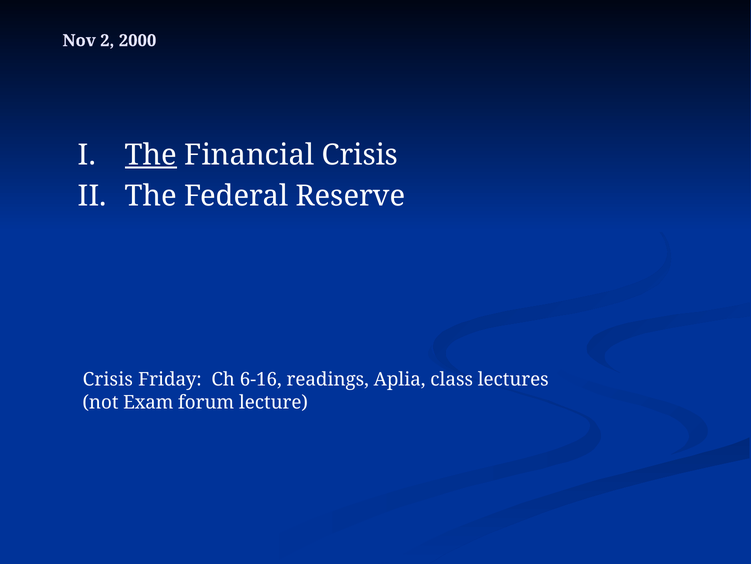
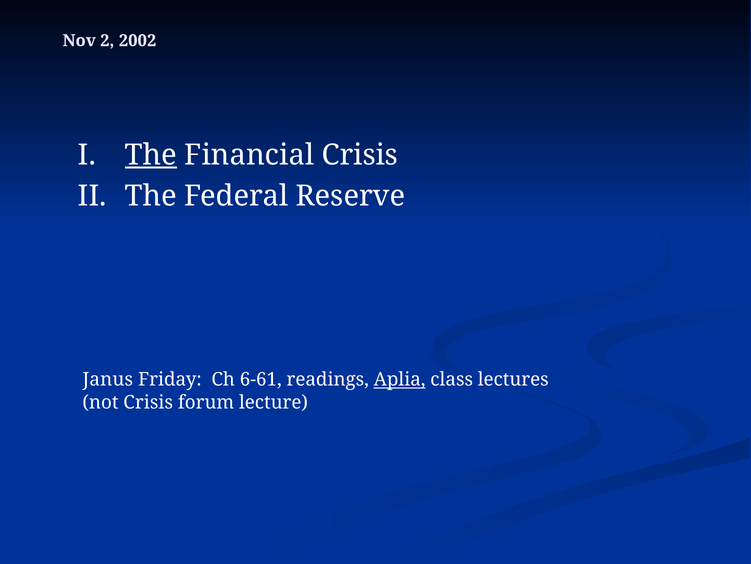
2000: 2000 -> 2002 (138, 41)
Crisis: Crisis -> Janus (108, 379)
6-16: 6-16 -> 6-61 (261, 379)
Aplia underline: none -> present (400, 379)
not Exam: Exam -> Crisis (148, 402)
